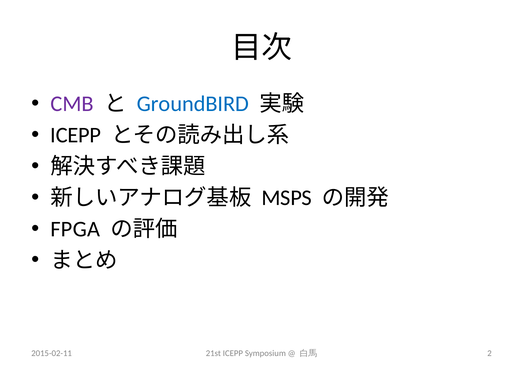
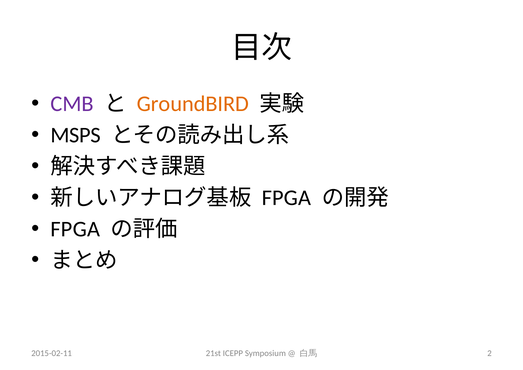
GroundBIRD colour: blue -> orange (193, 104)
ICEPP: ICEPP -> MSPS (76, 135)
MSPS: MSPS -> FPGA (286, 198)
